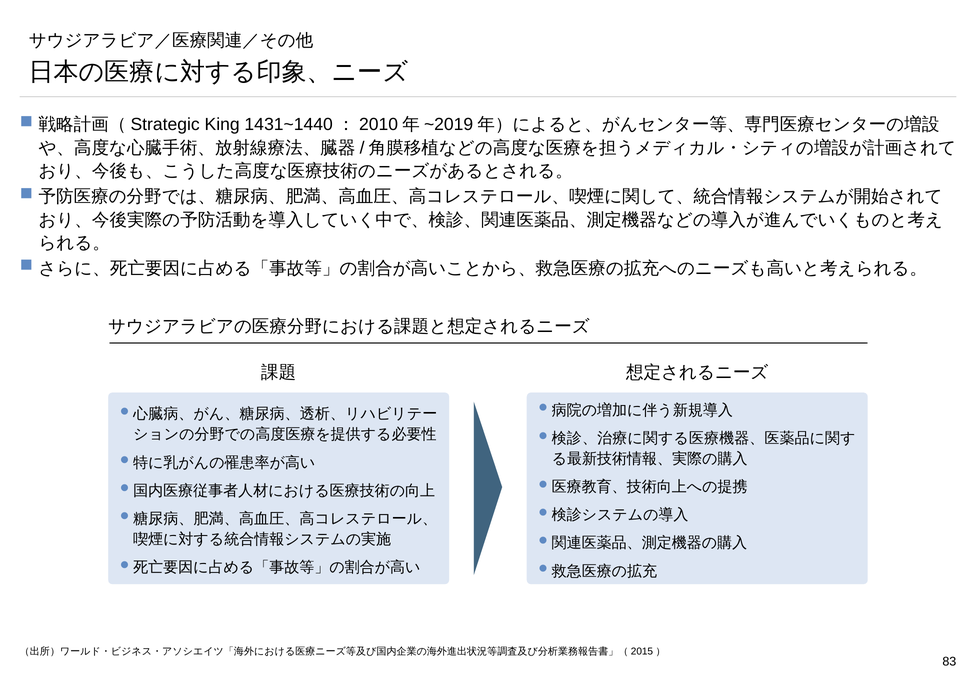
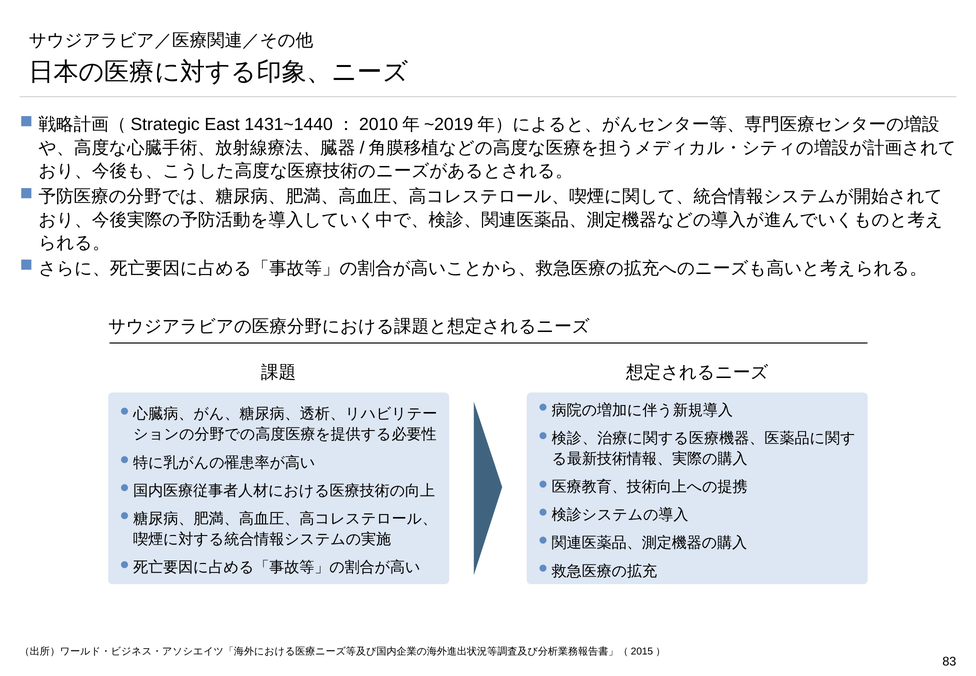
King: King -> East (222, 125)
